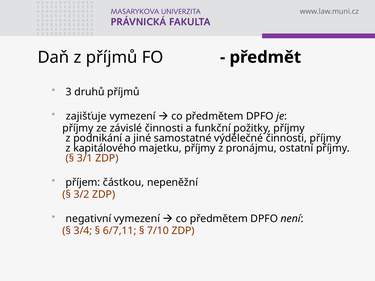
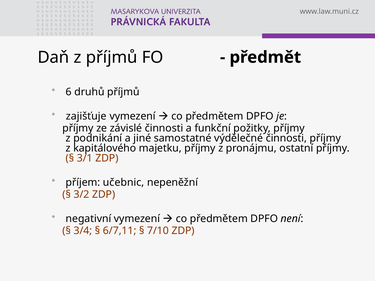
3: 3 -> 6 (69, 92)
částkou: částkou -> učebnic (124, 183)
